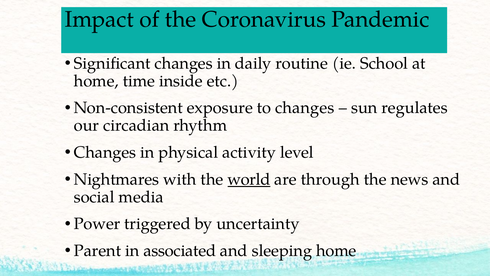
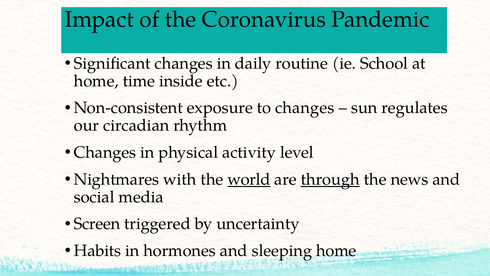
through underline: none -> present (330, 179)
Power: Power -> Screen (97, 224)
Parent: Parent -> Habits (97, 250)
associated: associated -> hormones (180, 250)
